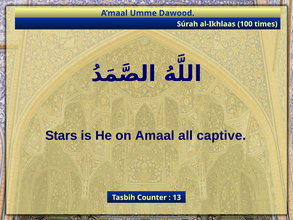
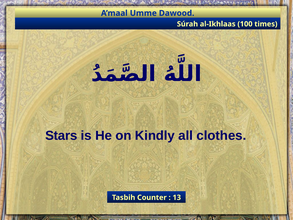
Amaal: Amaal -> Kindly (155, 135)
captive: captive -> clothes (221, 135)
